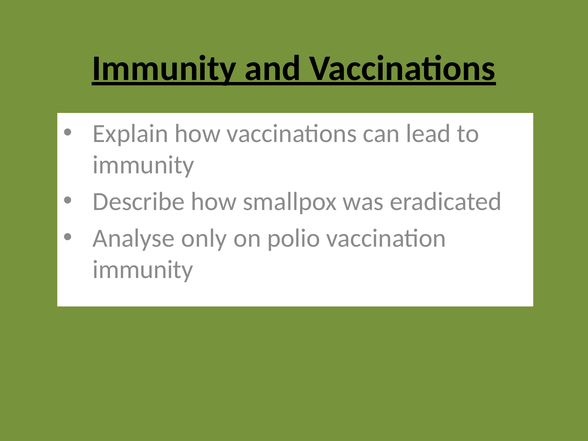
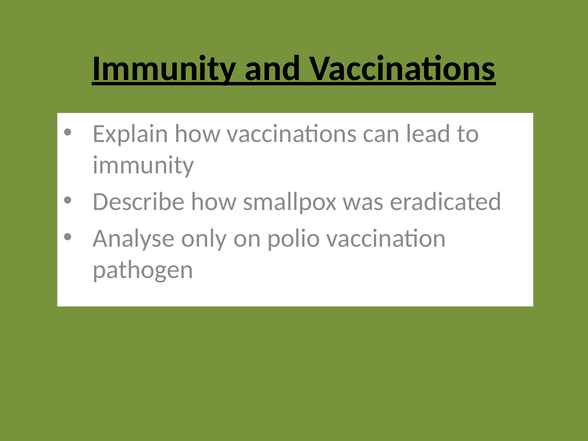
immunity: immunity -> pathogen (143, 269)
